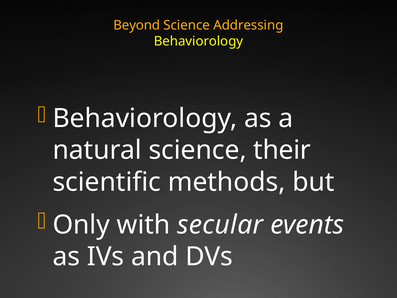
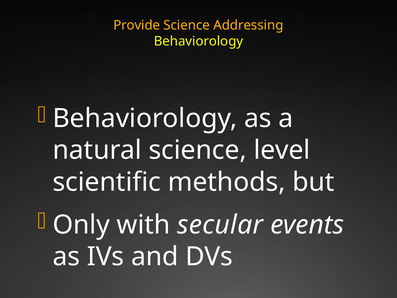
Beyond: Beyond -> Provide (137, 25)
their: their -> level (282, 150)
